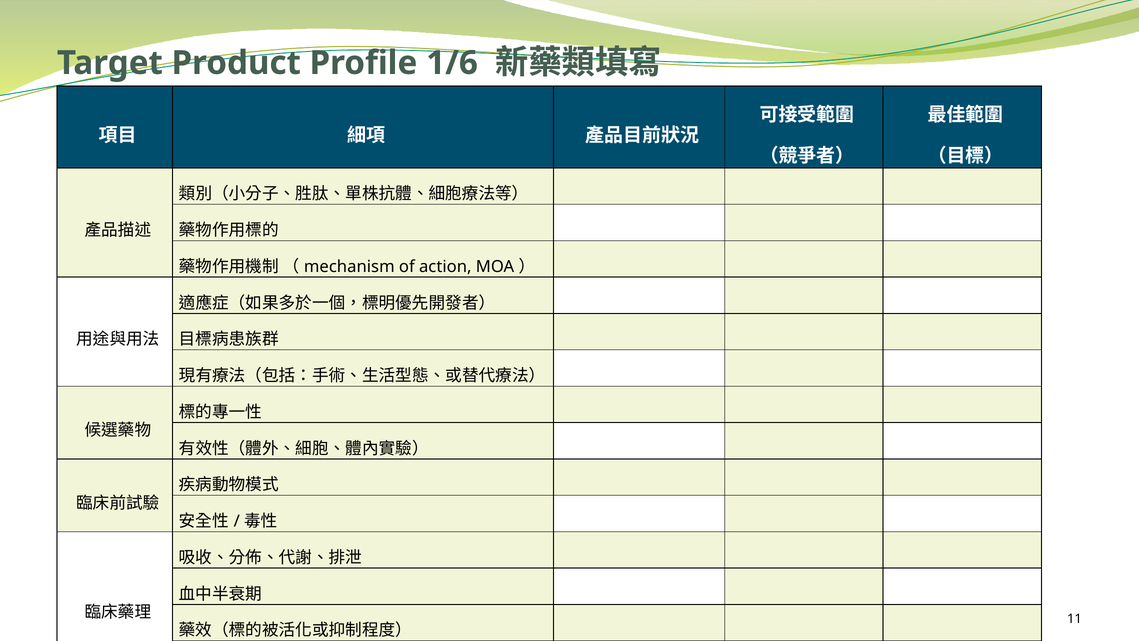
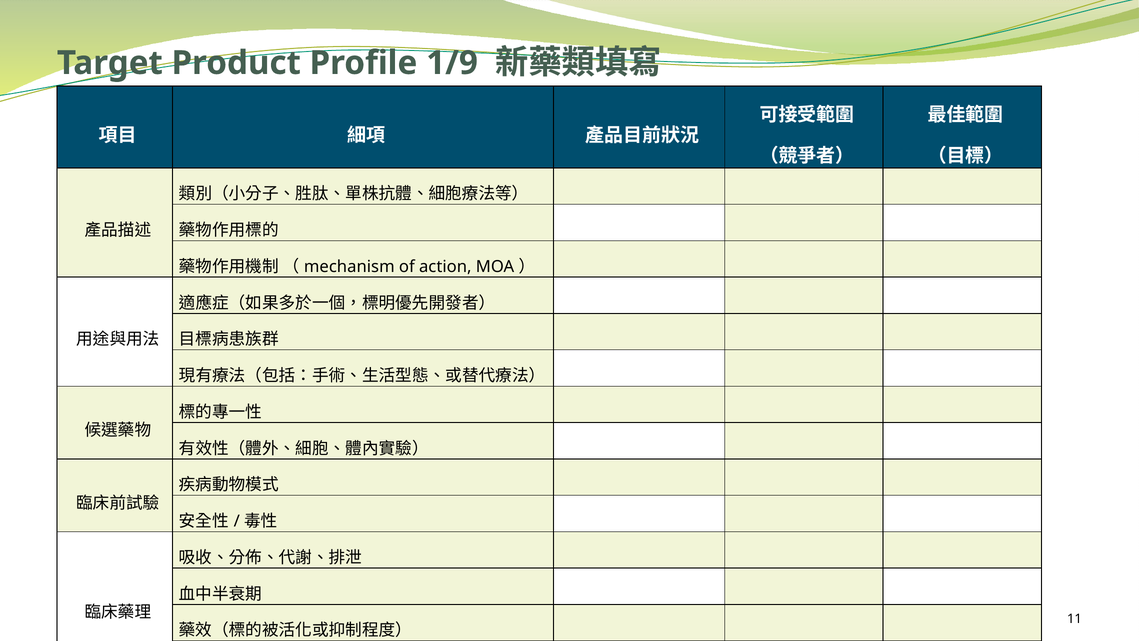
1/6: 1/6 -> 1/9 (452, 63)
